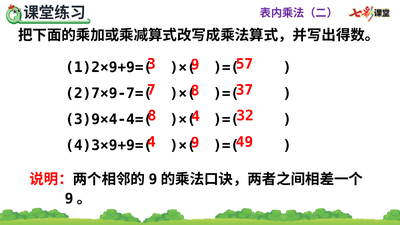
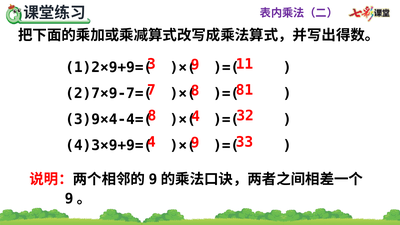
57: 57 -> 11 (244, 64)
37: 37 -> 81 (244, 90)
49: 49 -> 33 (244, 142)
